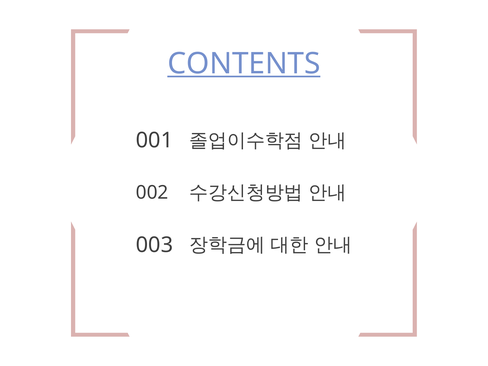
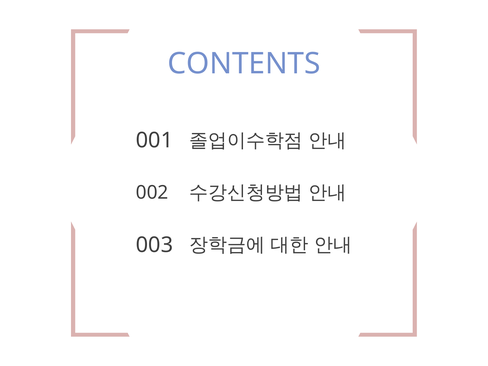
CONTENTS underline: present -> none (244, 64)
